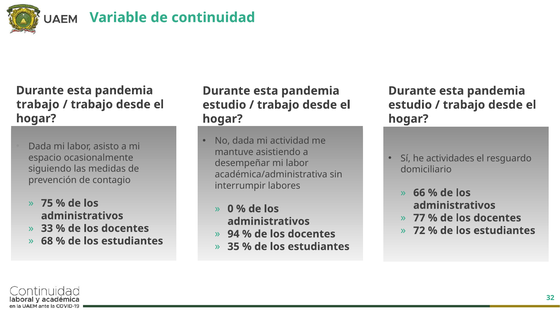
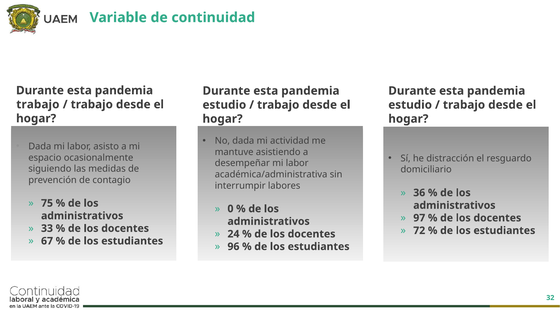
actividades: actividades -> distracción (450, 158)
66: 66 -> 36 (419, 193)
77: 77 -> 97 (419, 218)
94: 94 -> 24 (233, 234)
68: 68 -> 67 (47, 241)
35: 35 -> 96 (233, 247)
